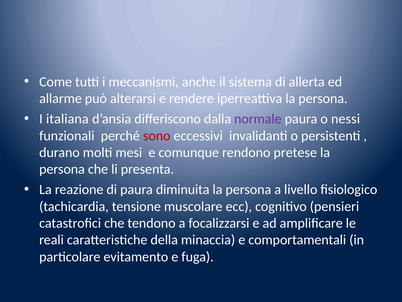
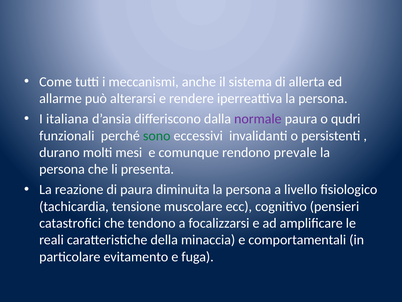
nessi: nessi -> qudri (346, 119)
sono colour: red -> green (157, 136)
pretese: pretese -> prevale (295, 152)
